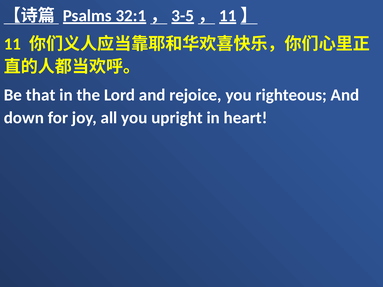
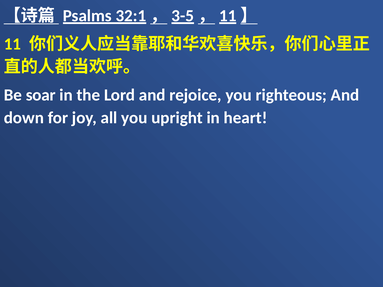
that: that -> soar (41, 95)
